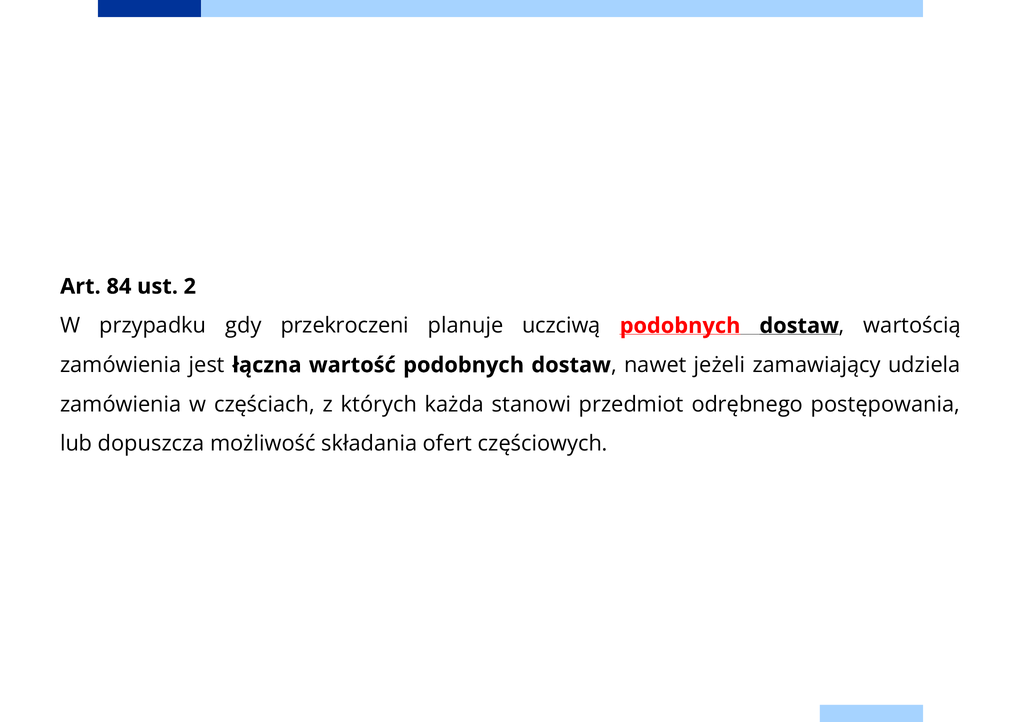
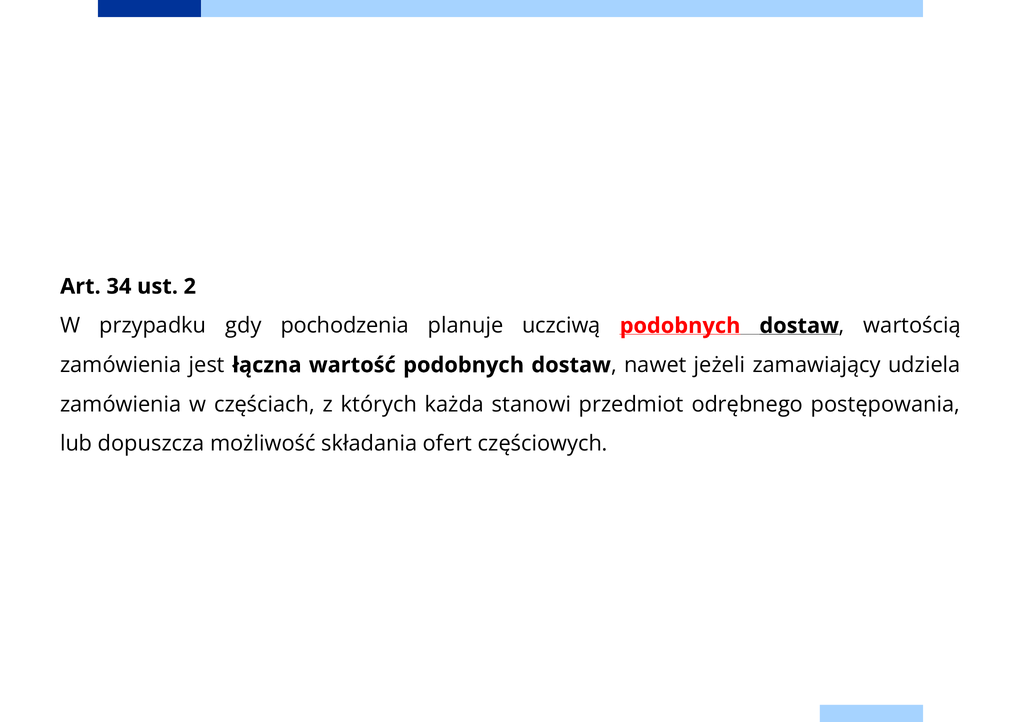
84: 84 -> 34 (119, 286)
przekroczeni: przekroczeni -> pochodzenia (345, 326)
